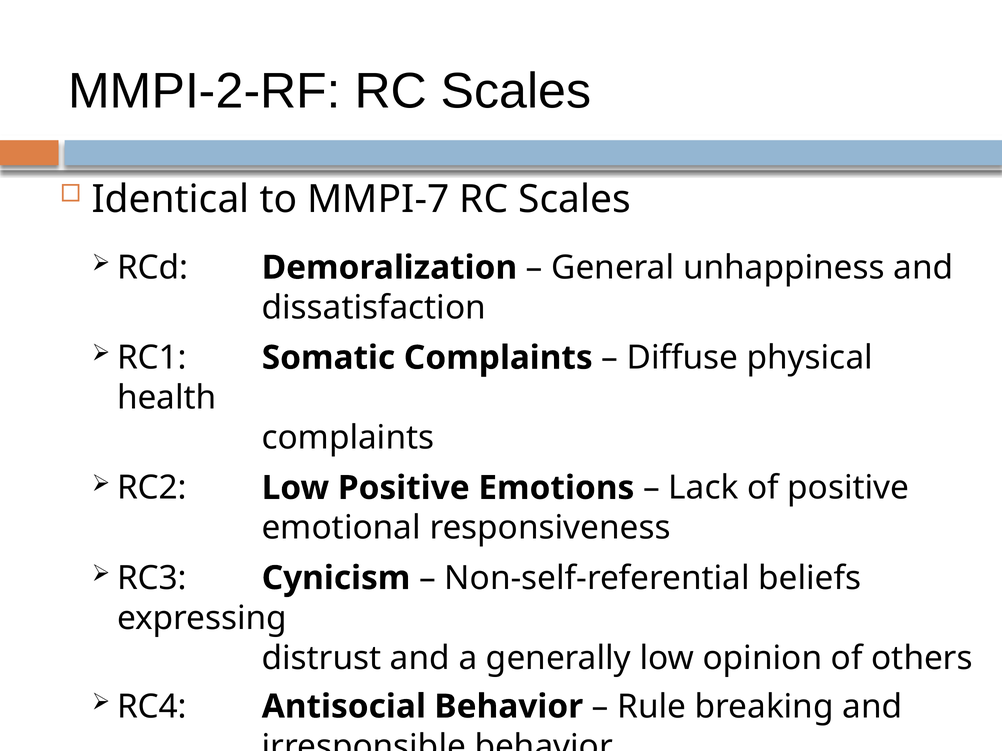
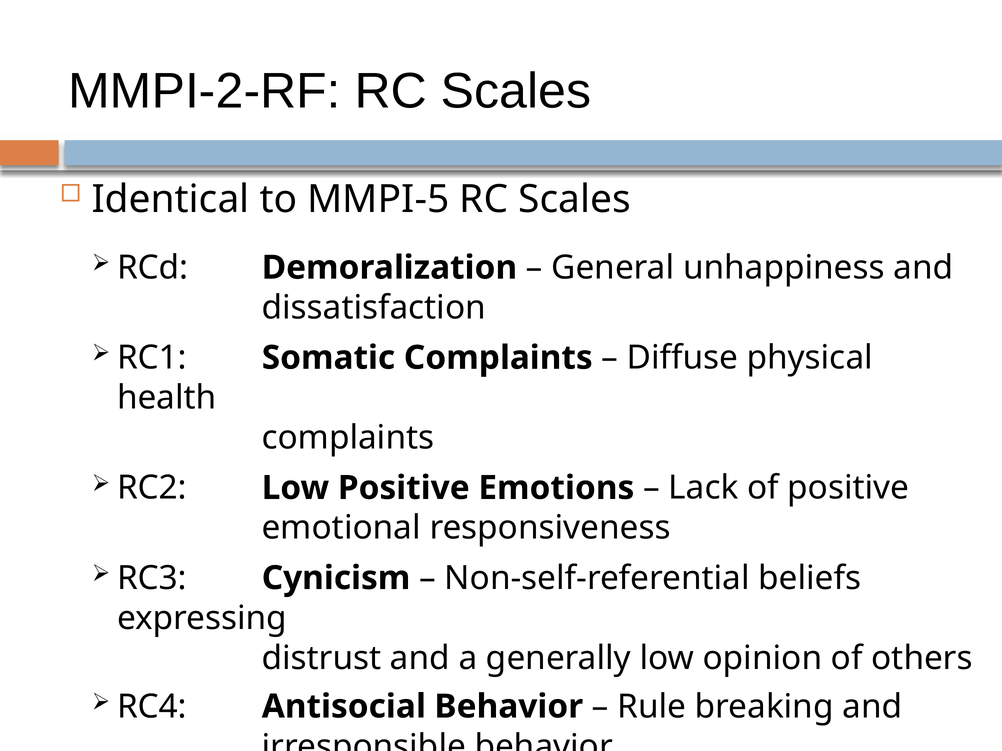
MMPI-7: MMPI-7 -> MMPI-5 (378, 199)
